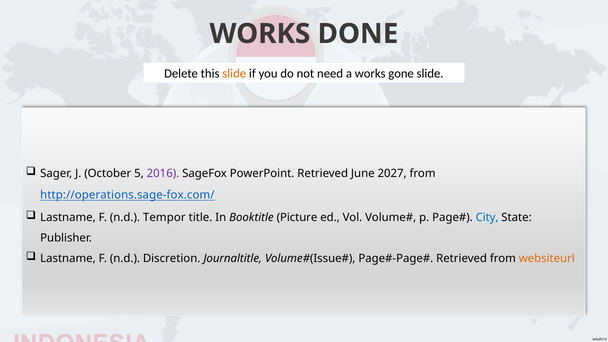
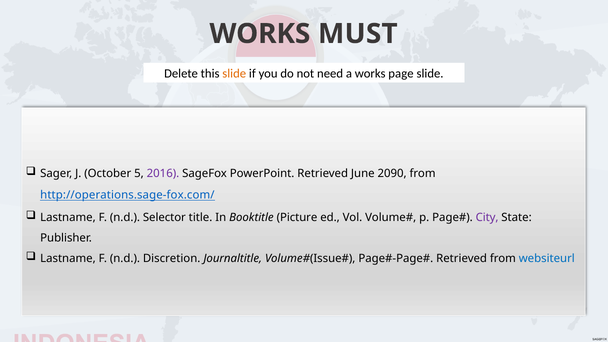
DONE: DONE -> MUST (358, 34)
gone: gone -> page (401, 73)
2027: 2027 -> 2090 (392, 174)
Tempor: Tempor -> Selector (164, 217)
City colour: blue -> purple (487, 217)
websiteurl colour: orange -> blue (547, 258)
